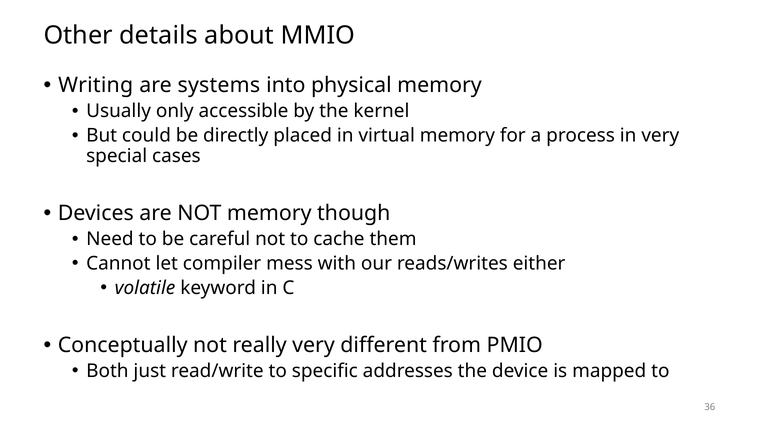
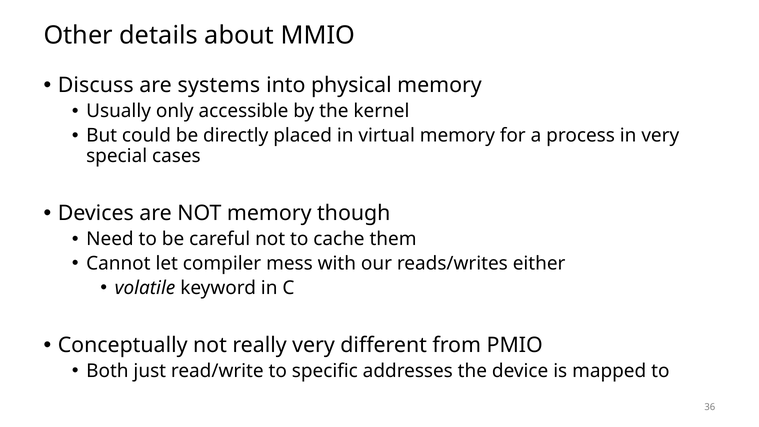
Writing: Writing -> Discuss (96, 85)
